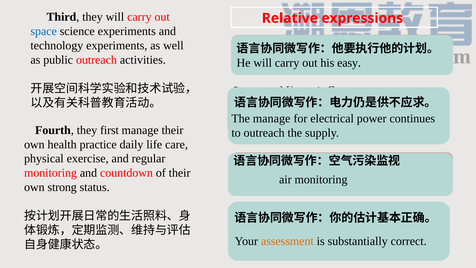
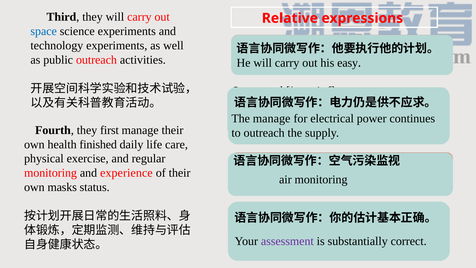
practice: practice -> finished (98, 144)
countdown: countdown -> experience (126, 173)
strong: strong -> masks (62, 187)
assessment colour: orange -> purple (287, 241)
